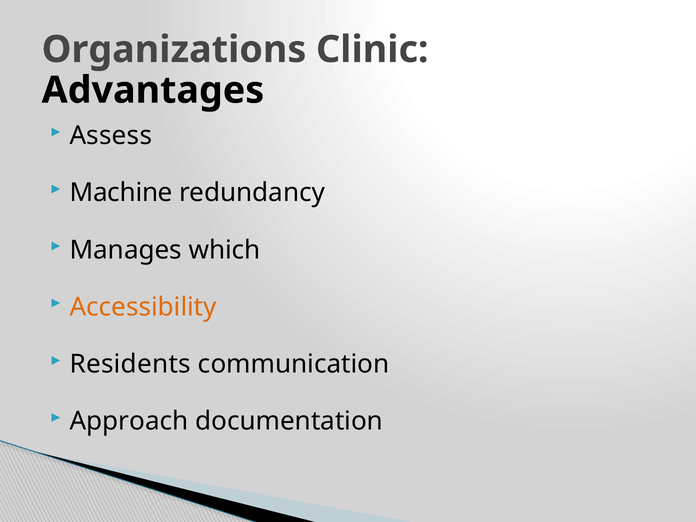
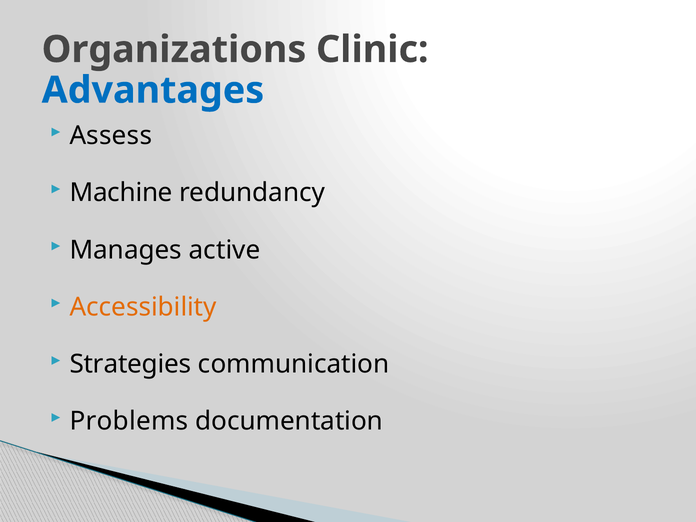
Advantages colour: black -> blue (153, 90)
which: which -> active (225, 250)
Residents: Residents -> Strategies (130, 364)
Approach: Approach -> Problems (129, 421)
